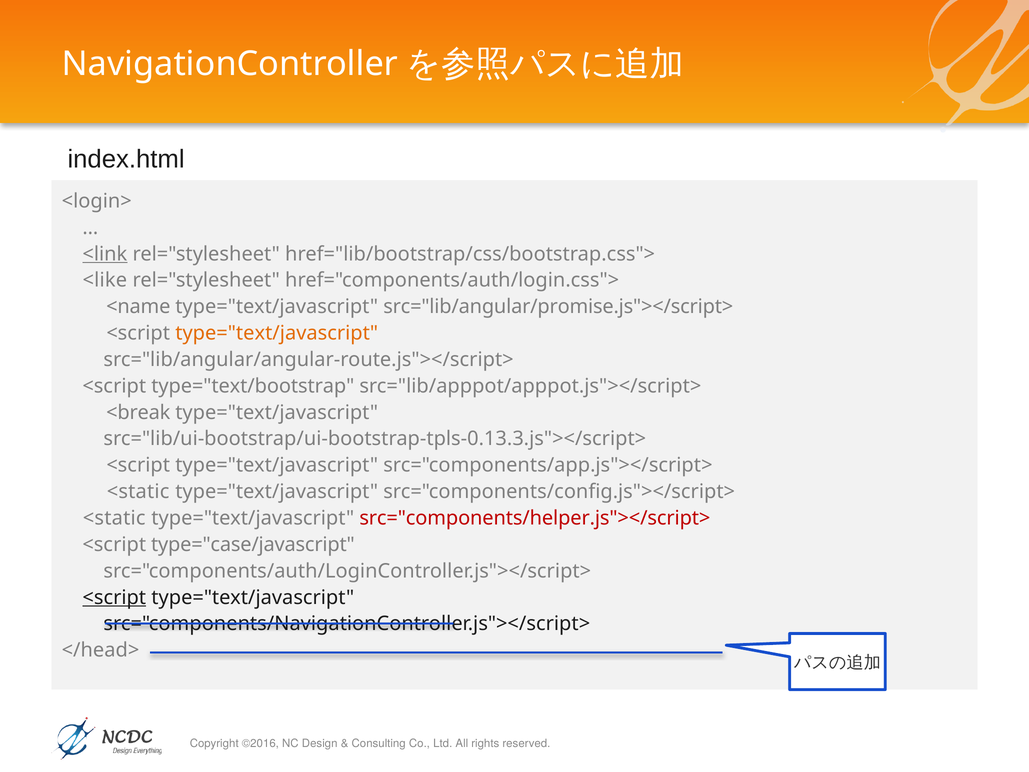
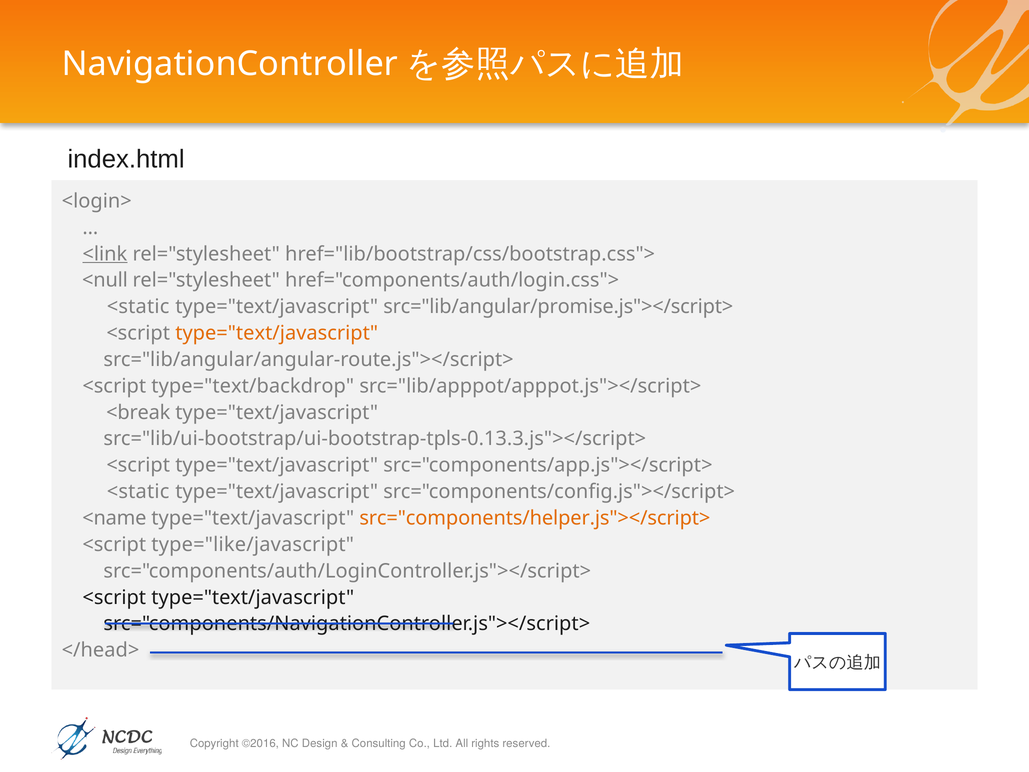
<like: <like -> <null (105, 280)
<name: <name -> <static (138, 307)
type="text/bootstrap: type="text/bootstrap -> type="text/backdrop (253, 386)
<static: <static -> <name (114, 518)
src="components/helper.js"></script> colour: red -> orange (535, 518)
type="case/javascript: type="case/javascript -> type="like/javascript (253, 544)
<script underline: present -> none (114, 597)
